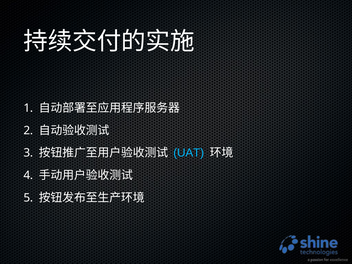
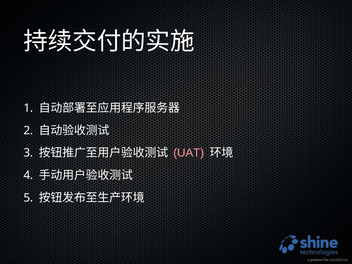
UAT colour: light blue -> pink (189, 153)
